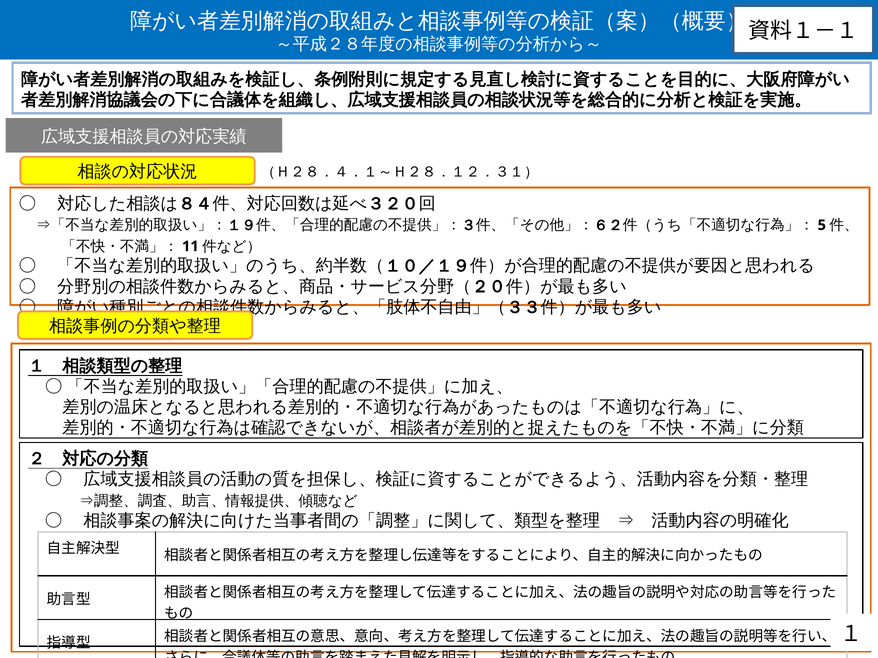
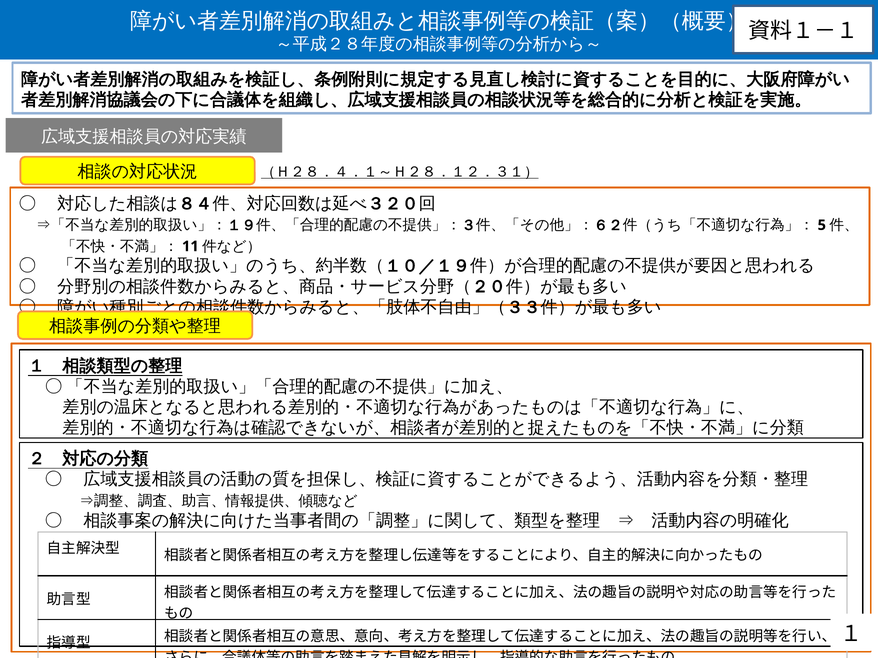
（Ｈ２８．４．１～Ｈ２８．１２．３１） underline: none -> present (400, 172)
